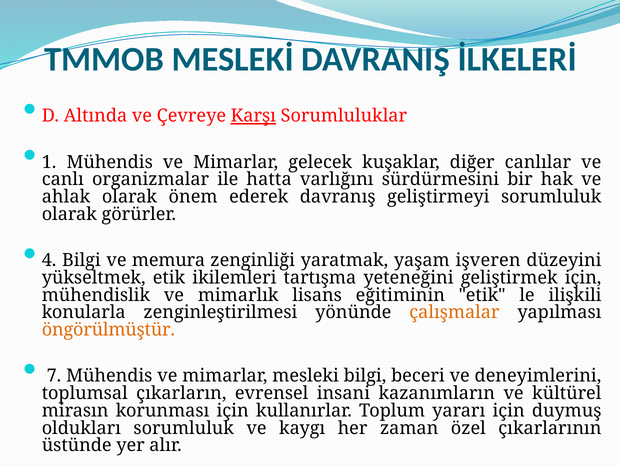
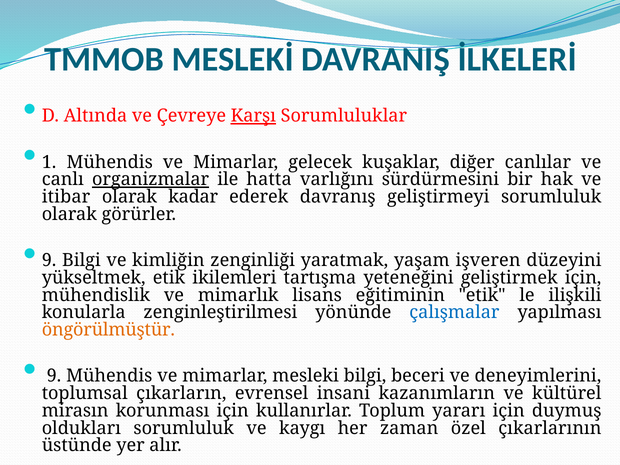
organizmalar underline: none -> present (151, 179)
ahlak: ahlak -> itibar (66, 197)
önem: önem -> kadar (193, 197)
4: 4 -> 9 (49, 260)
memura: memura -> kimliğin (168, 260)
çalışmalar colour: orange -> blue (454, 312)
7: 7 -> 9 (54, 376)
